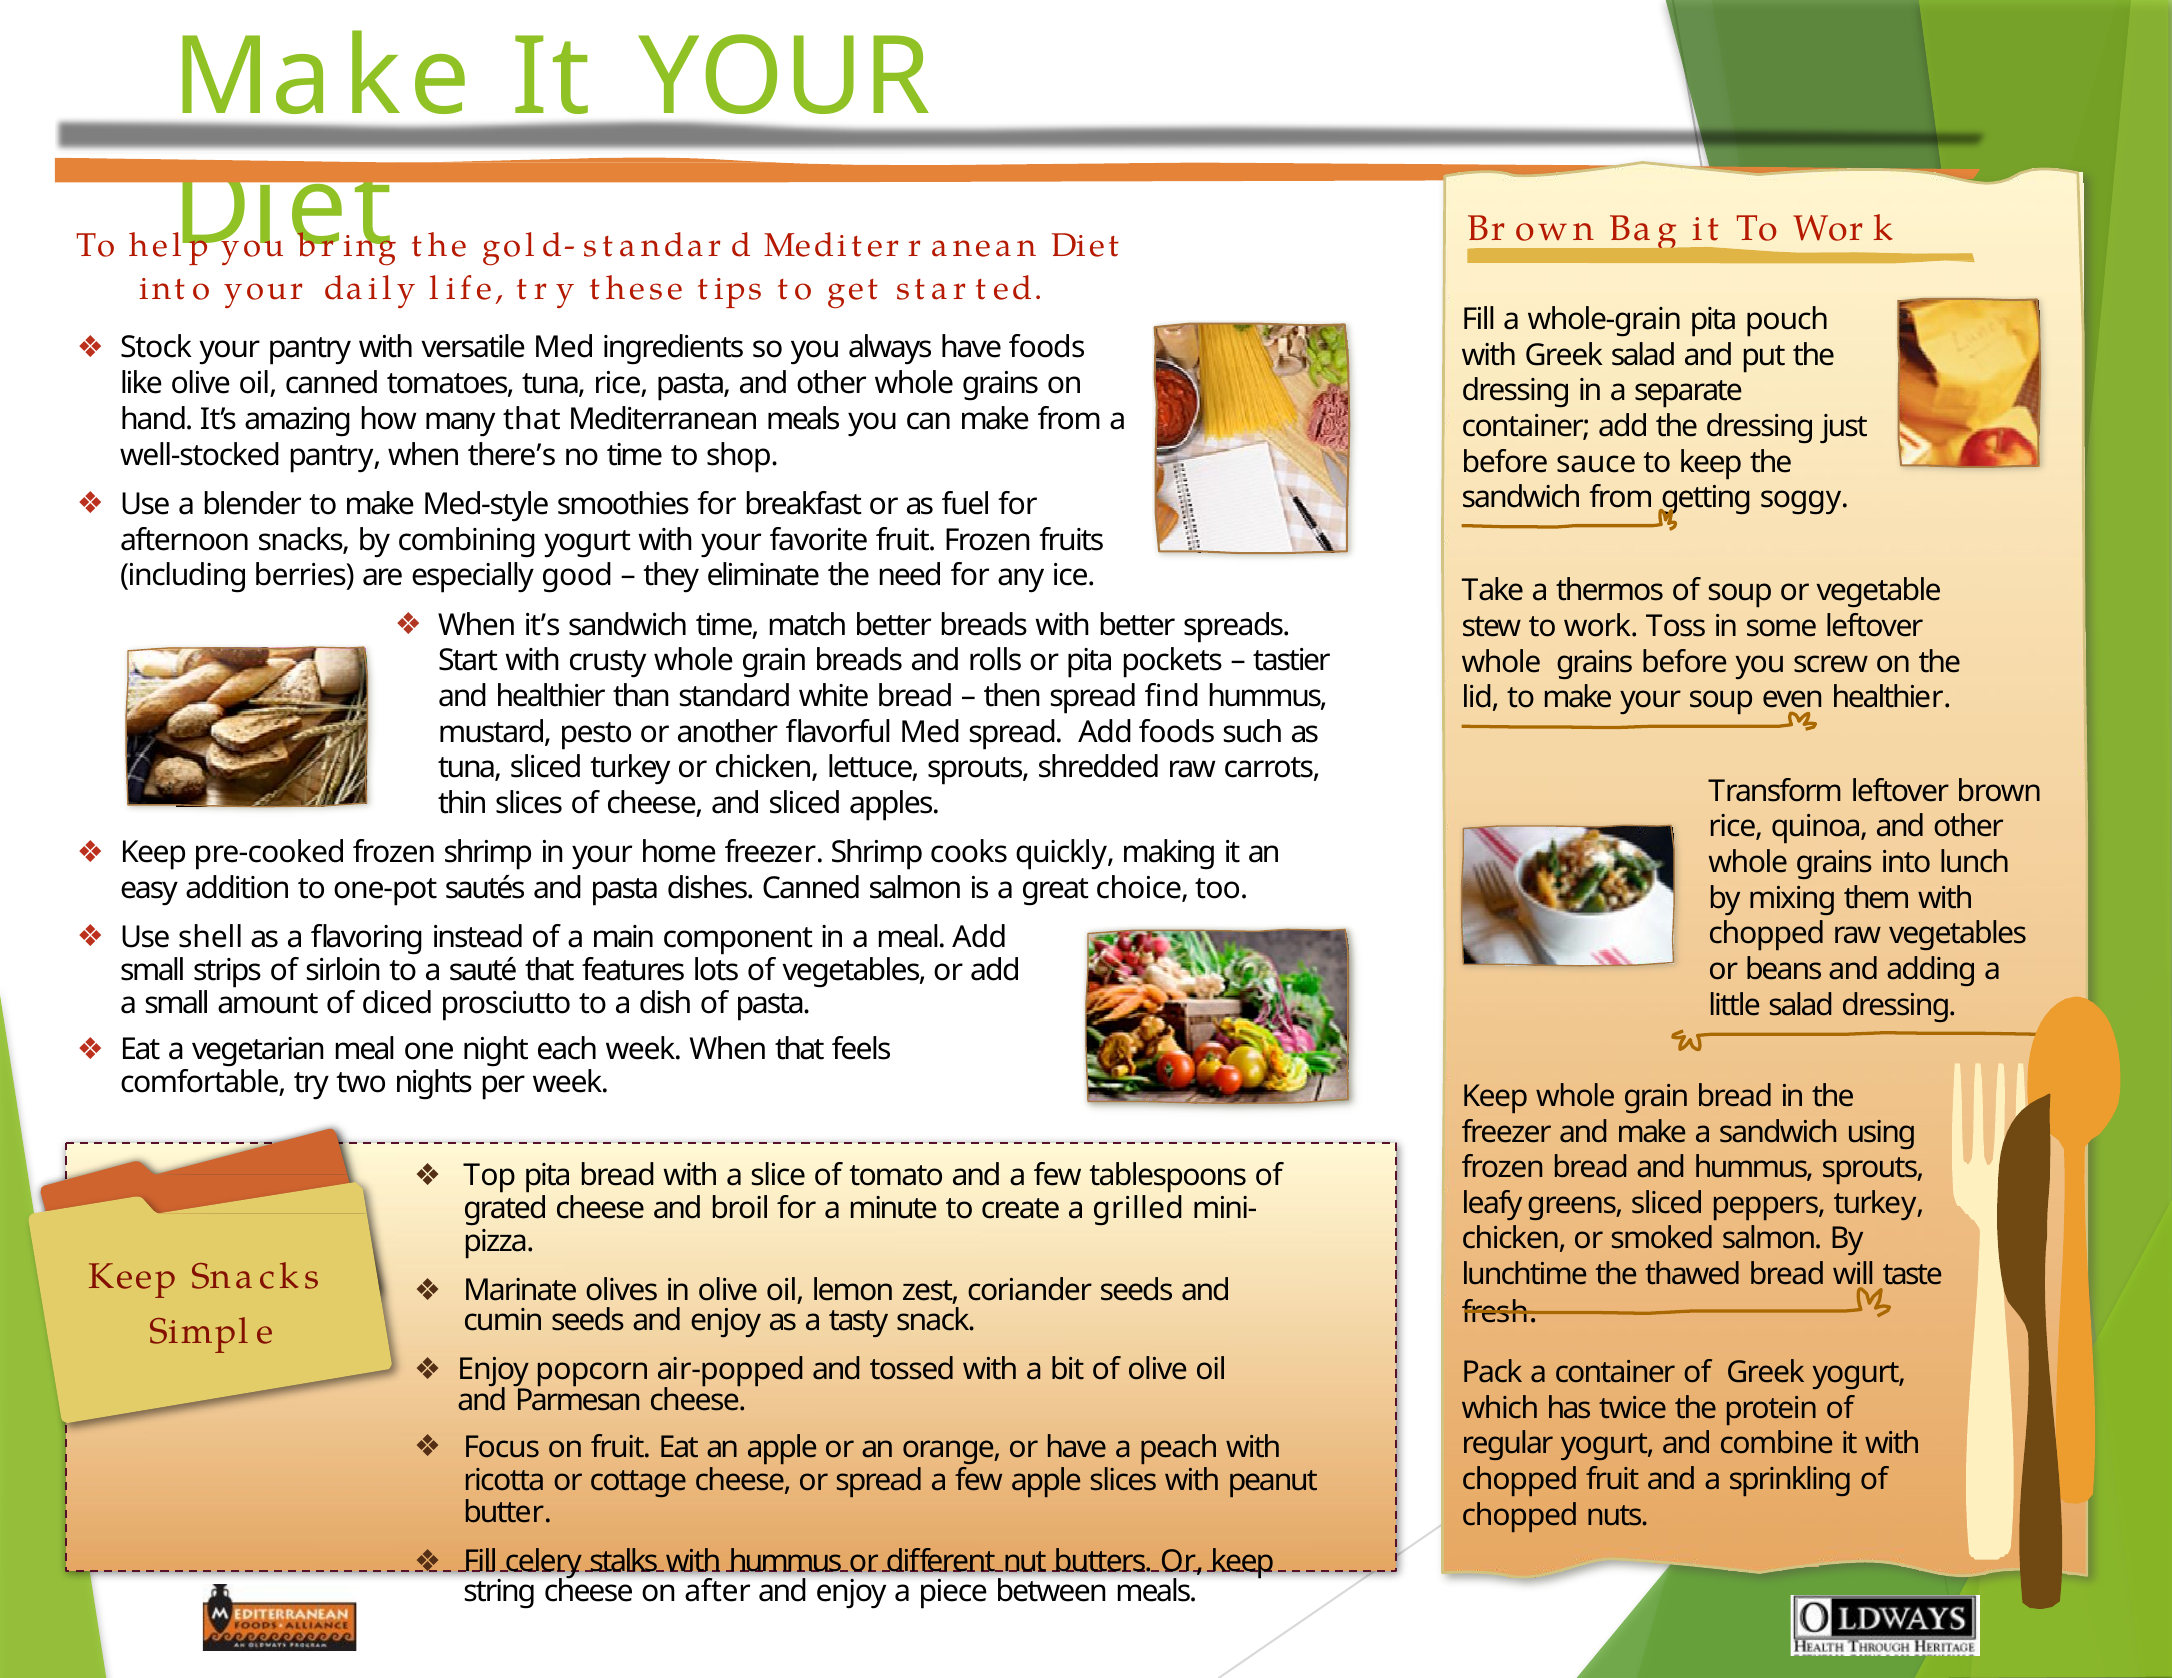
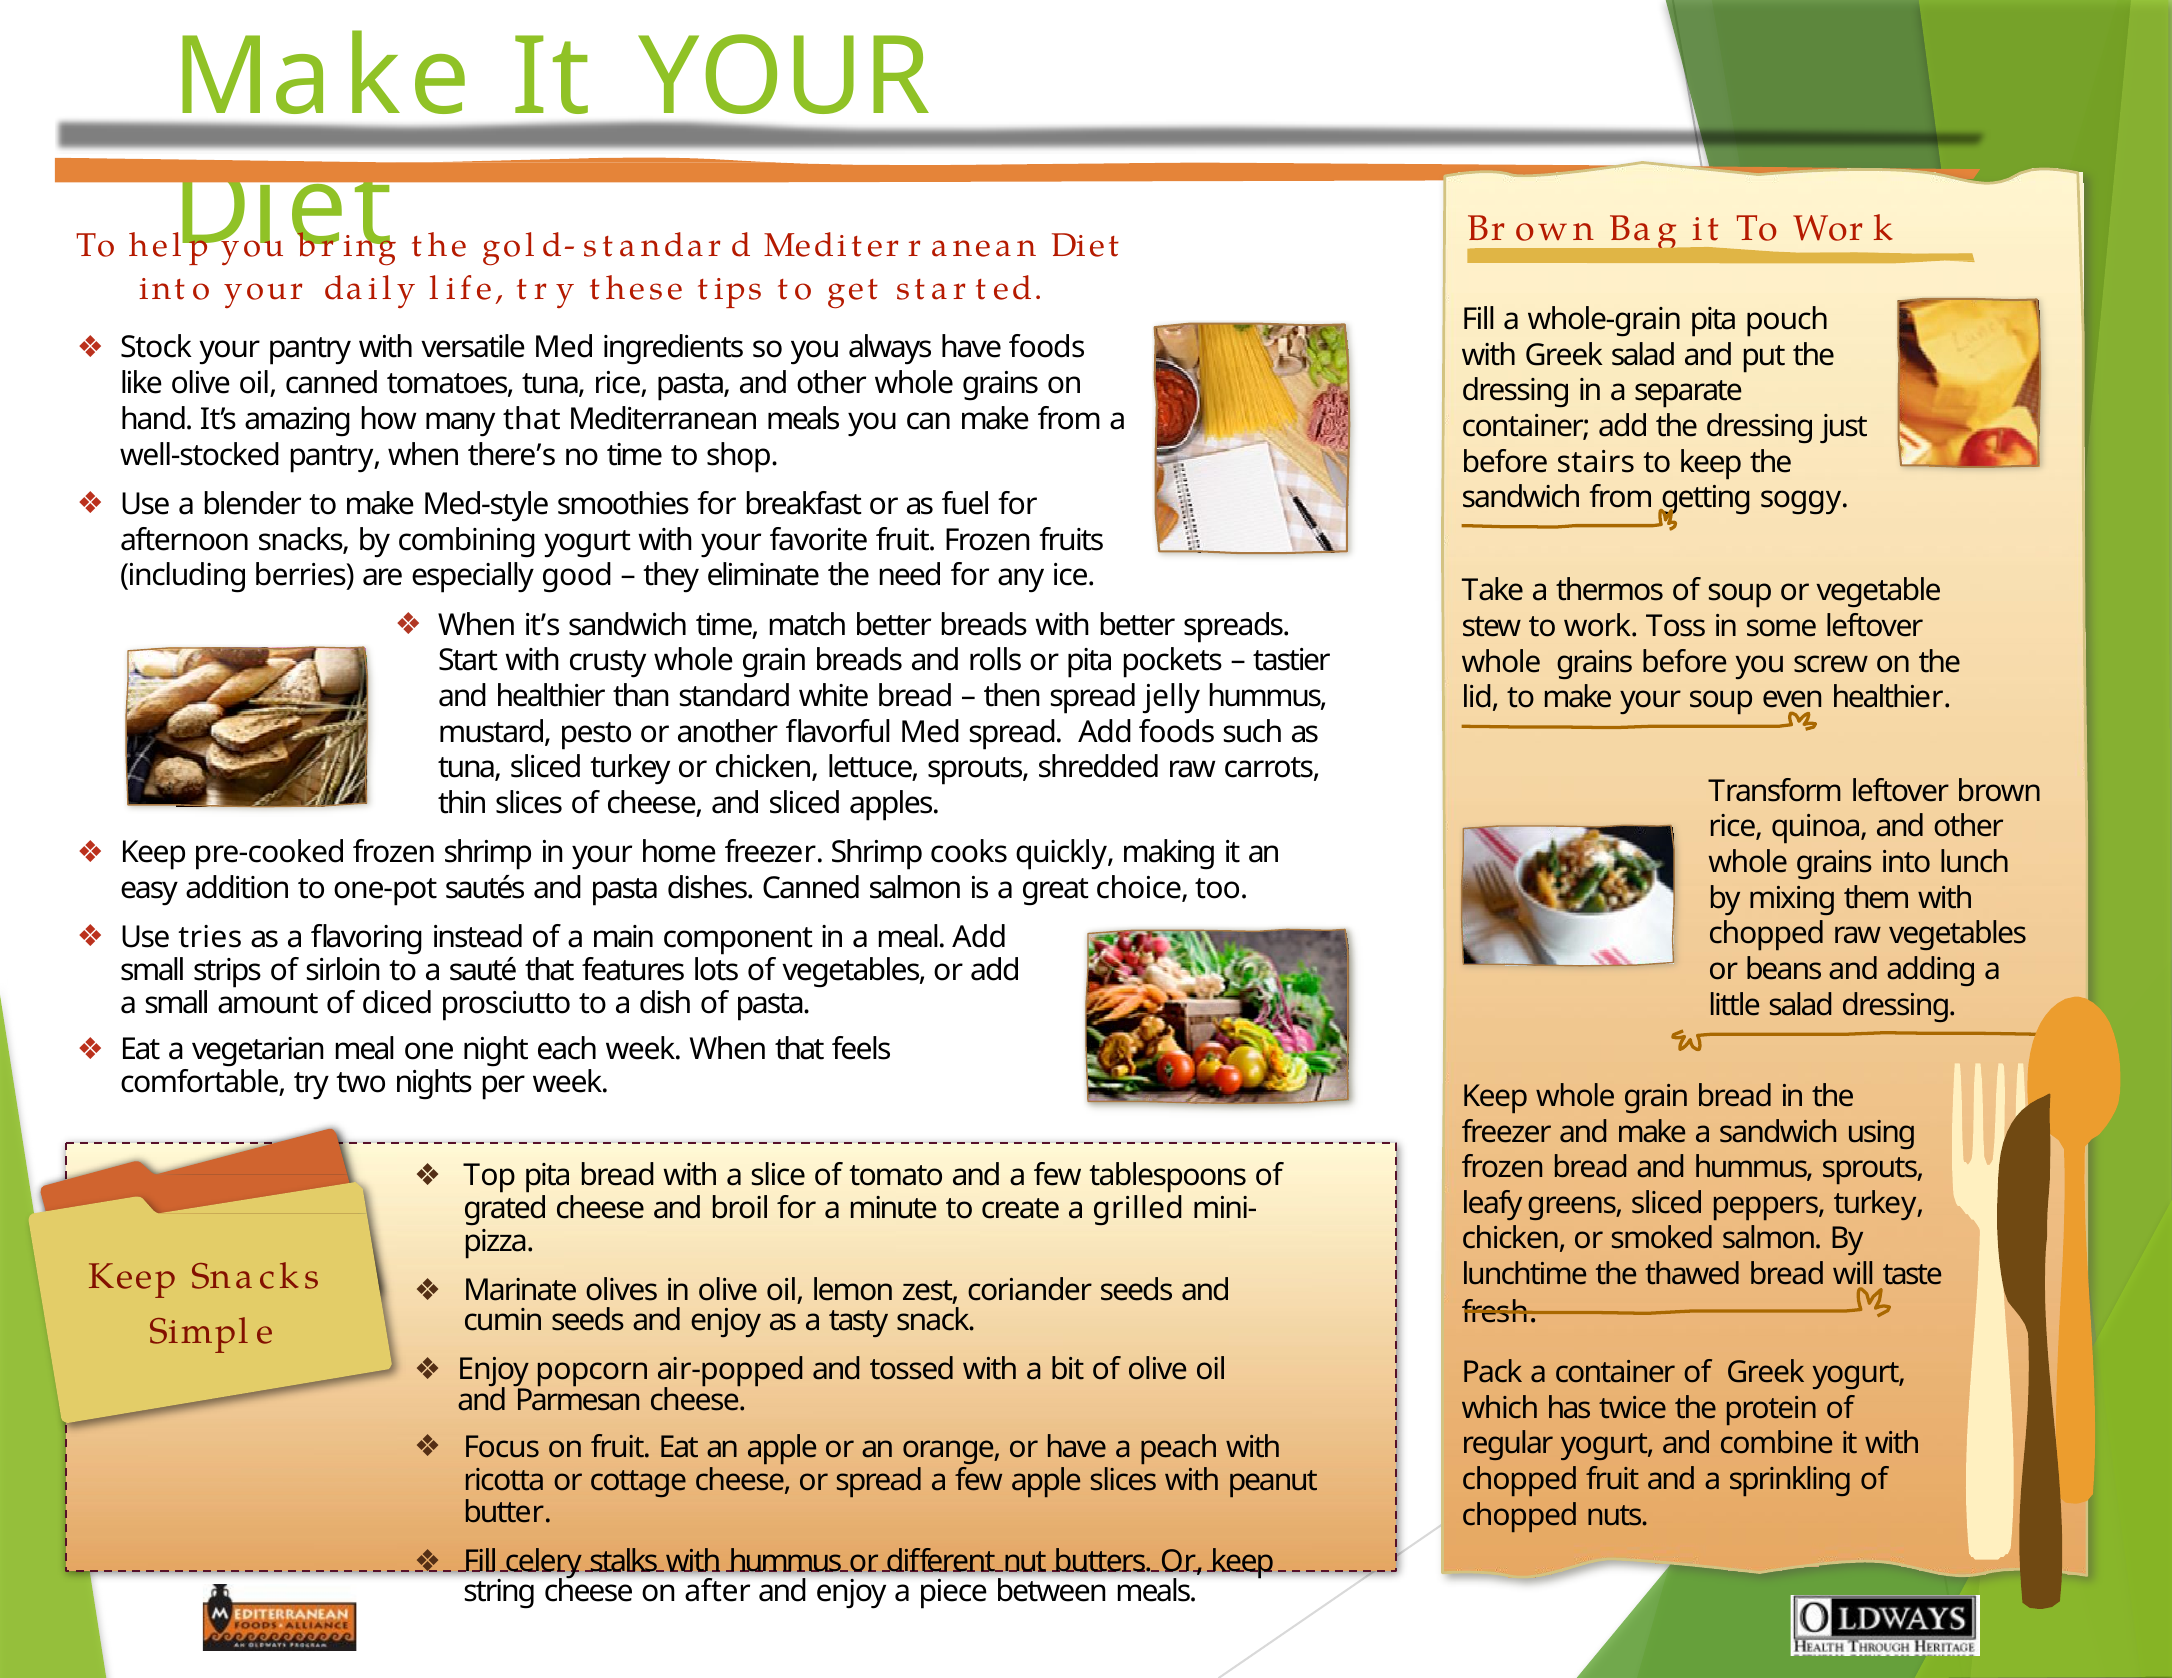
sauce: sauce -> stairs (1596, 462)
find: find -> jelly (1172, 697)
shell: shell -> tries (210, 938)
